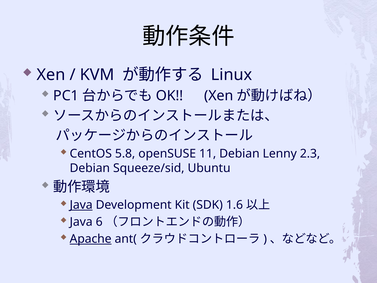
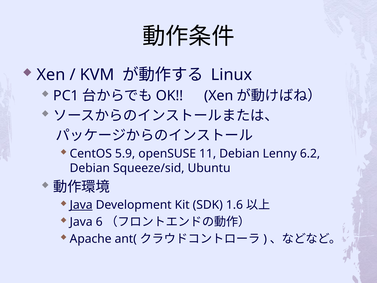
5.8: 5.8 -> 5.9 (125, 154)
2.3: 2.3 -> 6.2 (310, 154)
Apache underline: present -> none (91, 239)
